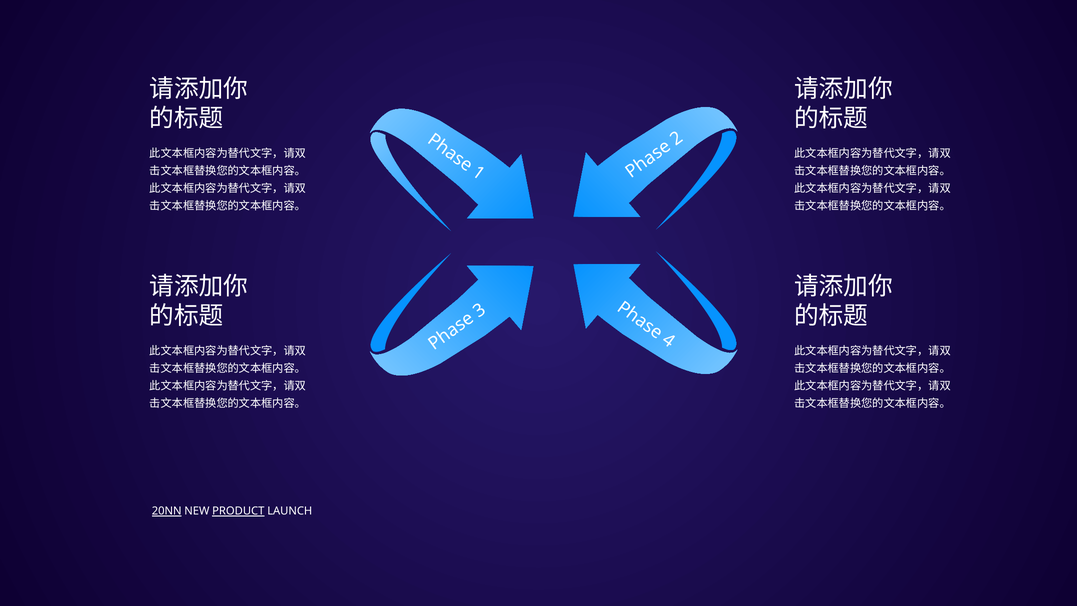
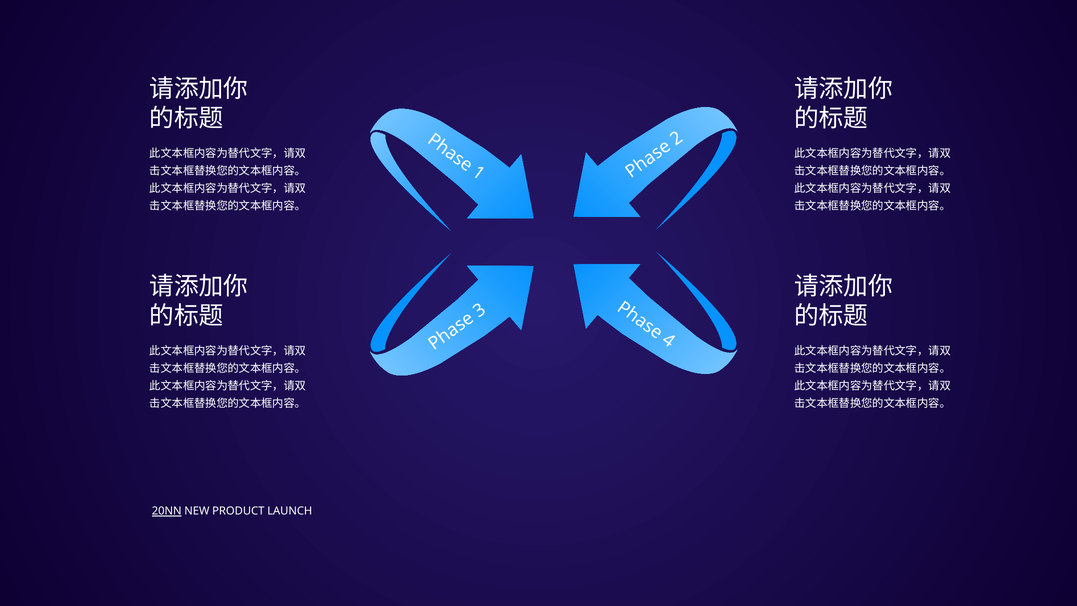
PRODUCT underline: present -> none (238, 511)
